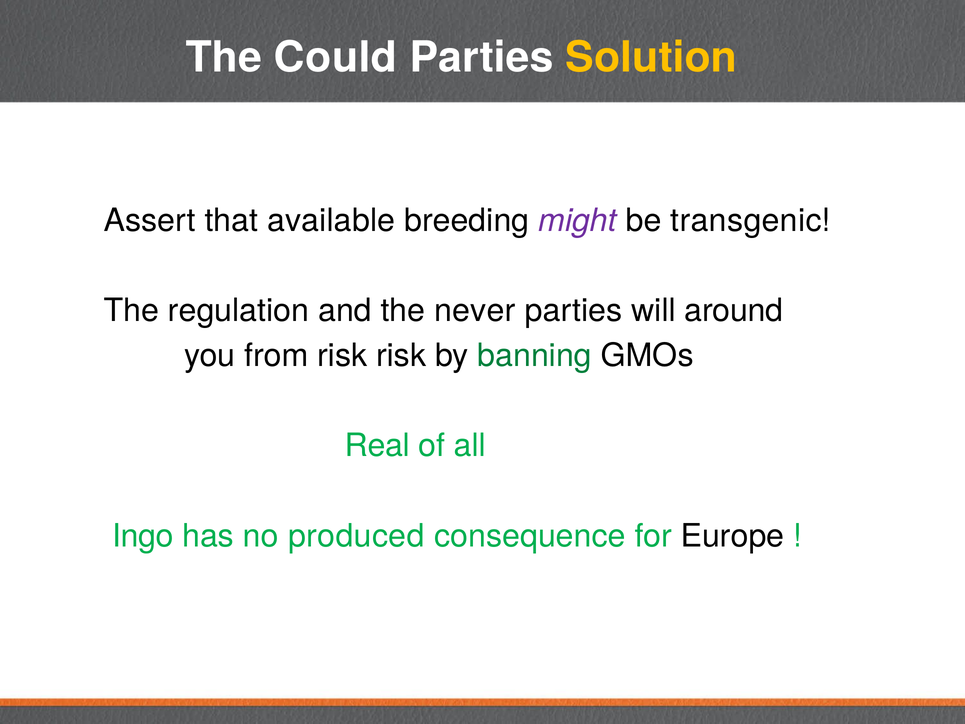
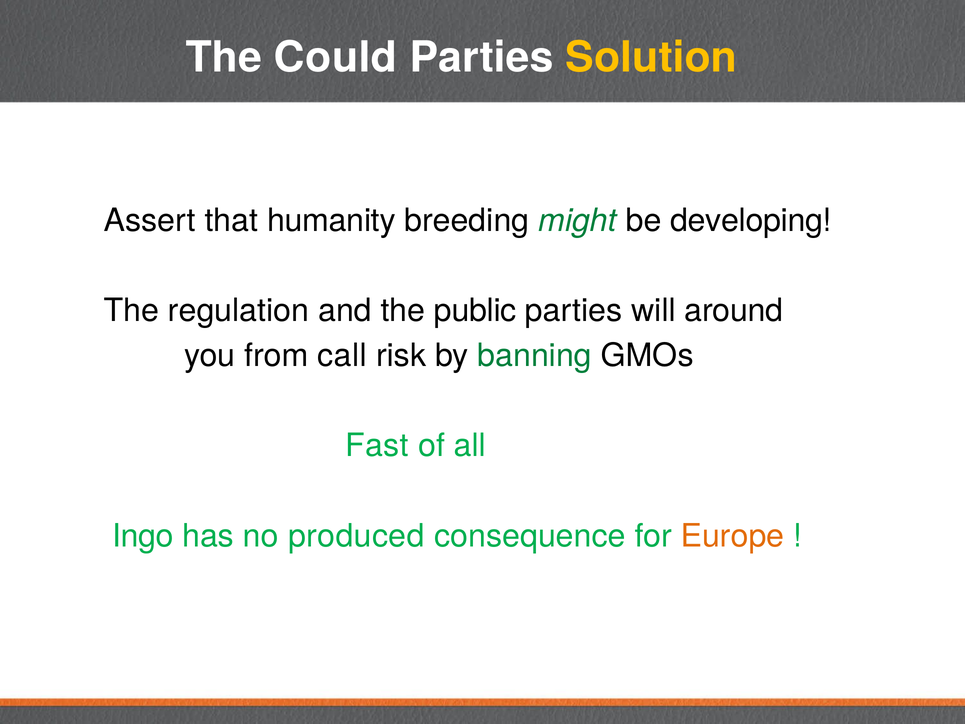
available: available -> humanity (331, 221)
might colour: purple -> green (578, 221)
transgenic: transgenic -> developing (751, 221)
never: never -> public (475, 311)
from risk: risk -> call (342, 356)
Real: Real -> Fast (377, 446)
Europe colour: black -> orange (732, 536)
